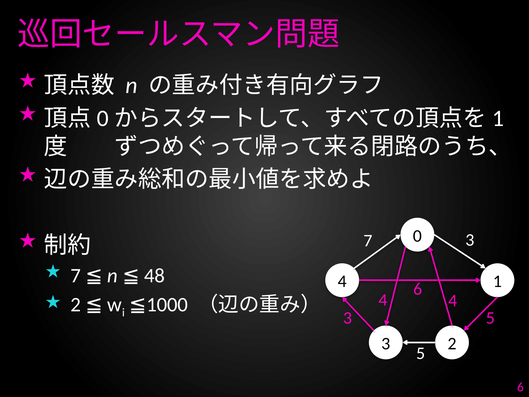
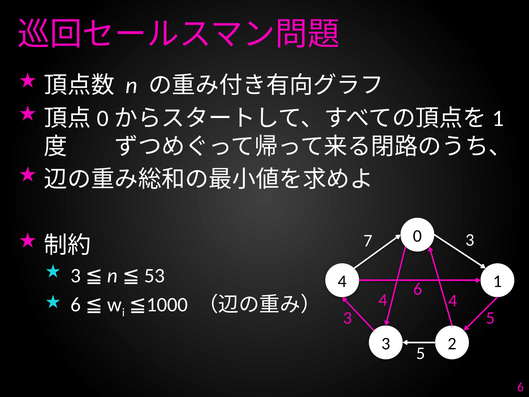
7: 7 -> 3 (76, 276)
48: 48 -> 53 (155, 276)
2: 2 -> 6 (76, 305)
